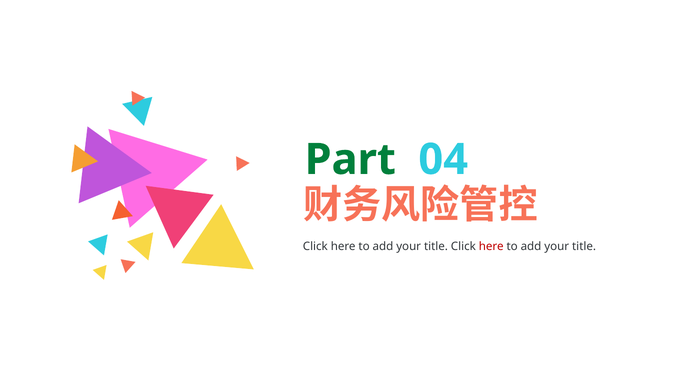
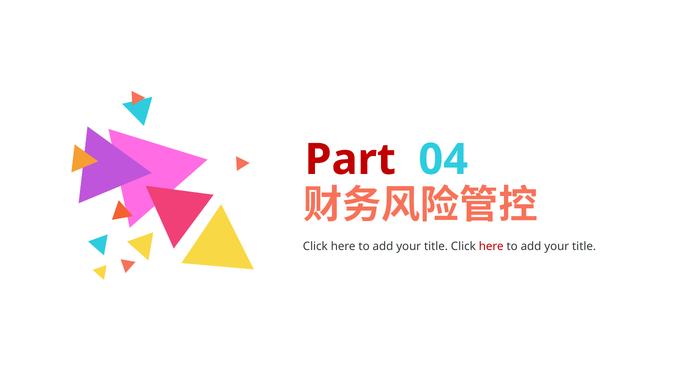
Part colour: green -> red (350, 160)
